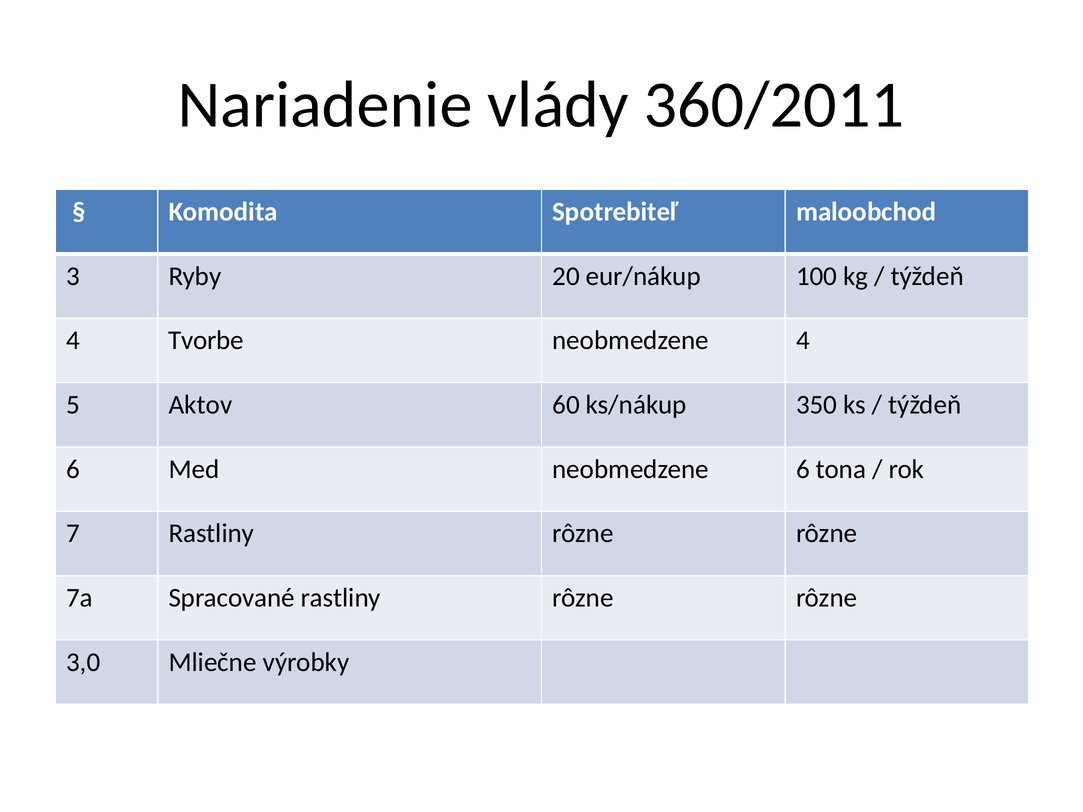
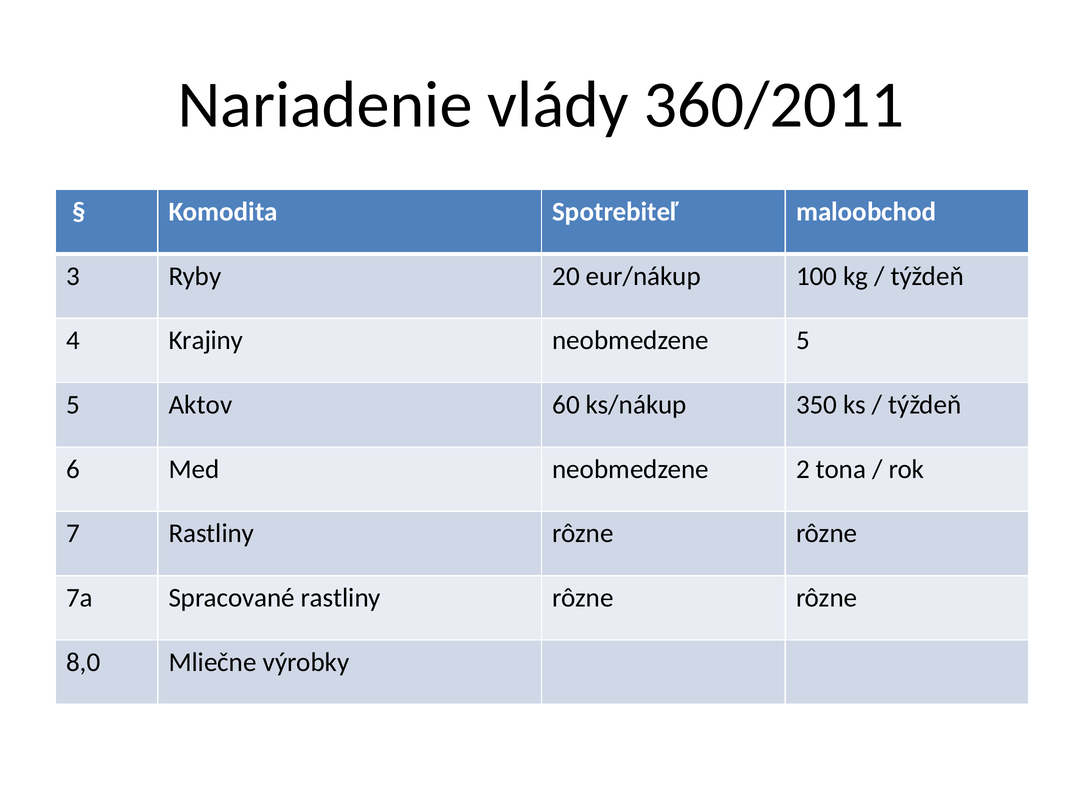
Tvorbe: Tvorbe -> Krajiny (206, 341)
neobmedzene 4: 4 -> 5 (803, 341)
neobmedzene 6: 6 -> 2 (803, 469)
3,0: 3,0 -> 8,0 (83, 662)
